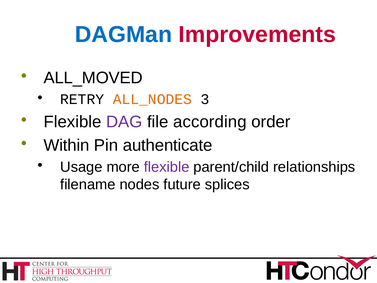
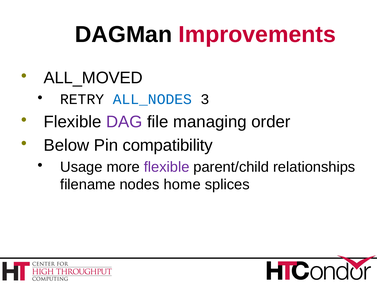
DAGMan colour: blue -> black (123, 35)
ALL_NODES colour: orange -> blue (152, 99)
according: according -> managing (210, 122)
Within: Within -> Below (67, 145)
authenticate: authenticate -> compatibility (168, 145)
future: future -> home (182, 184)
